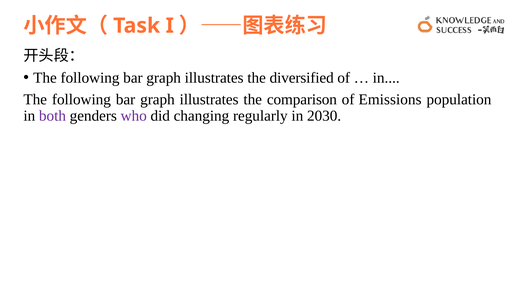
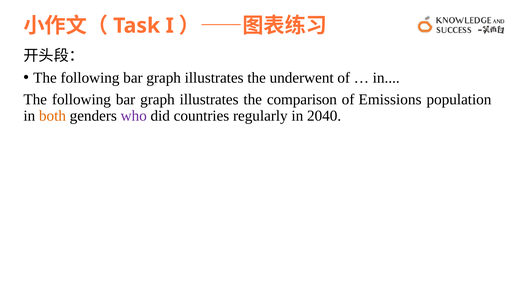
diversified: diversified -> underwent (302, 78)
both colour: purple -> orange (52, 116)
changing: changing -> countries (201, 116)
2030: 2030 -> 2040 (324, 116)
